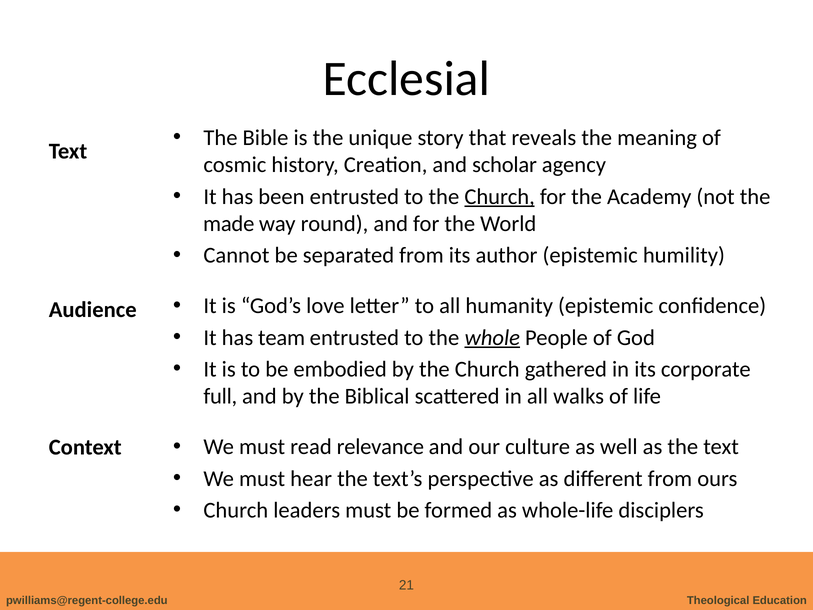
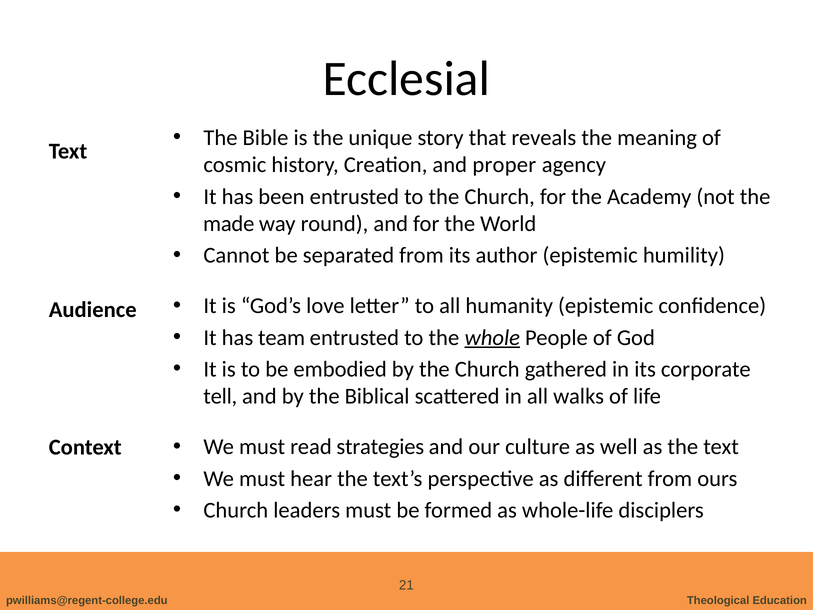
scholar: scholar -> proper (504, 165)
Church underline: present -> none (500, 196)
full: full -> tell (220, 396)
relevance: relevance -> strategies (380, 447)
